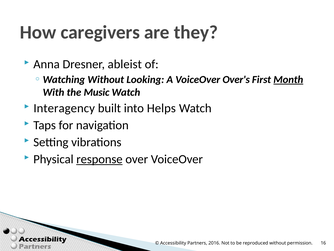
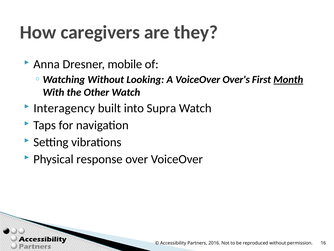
ableist: ableist -> mobile (125, 64)
Music: Music -> Other (96, 92)
Helps: Helps -> Supra (161, 108)
response underline: present -> none (99, 159)
